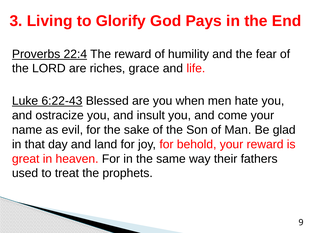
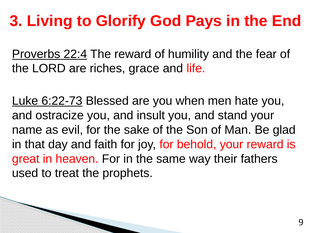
6:22-43: 6:22-43 -> 6:22-73 (62, 101)
come: come -> stand (233, 115)
land: land -> faith (106, 144)
